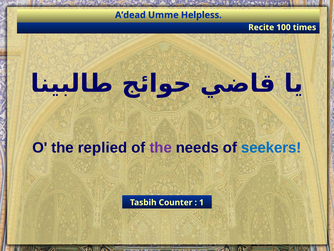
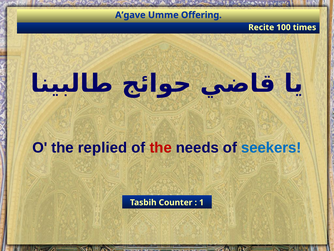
A’dead: A’dead -> A’gave (130, 15)
Helpless: Helpless -> Offering (201, 15)
the colour: purple -> red (161, 147)
